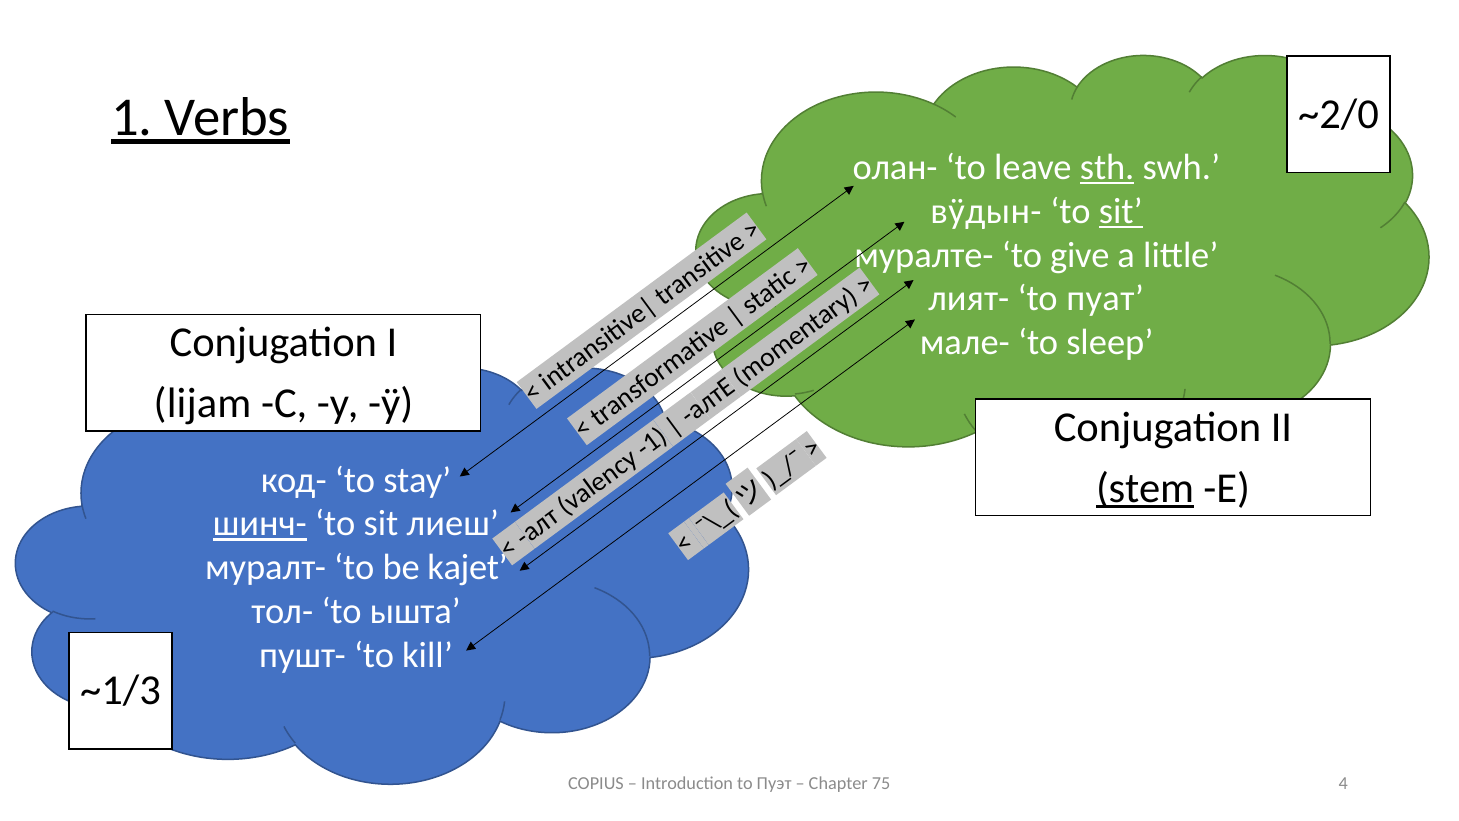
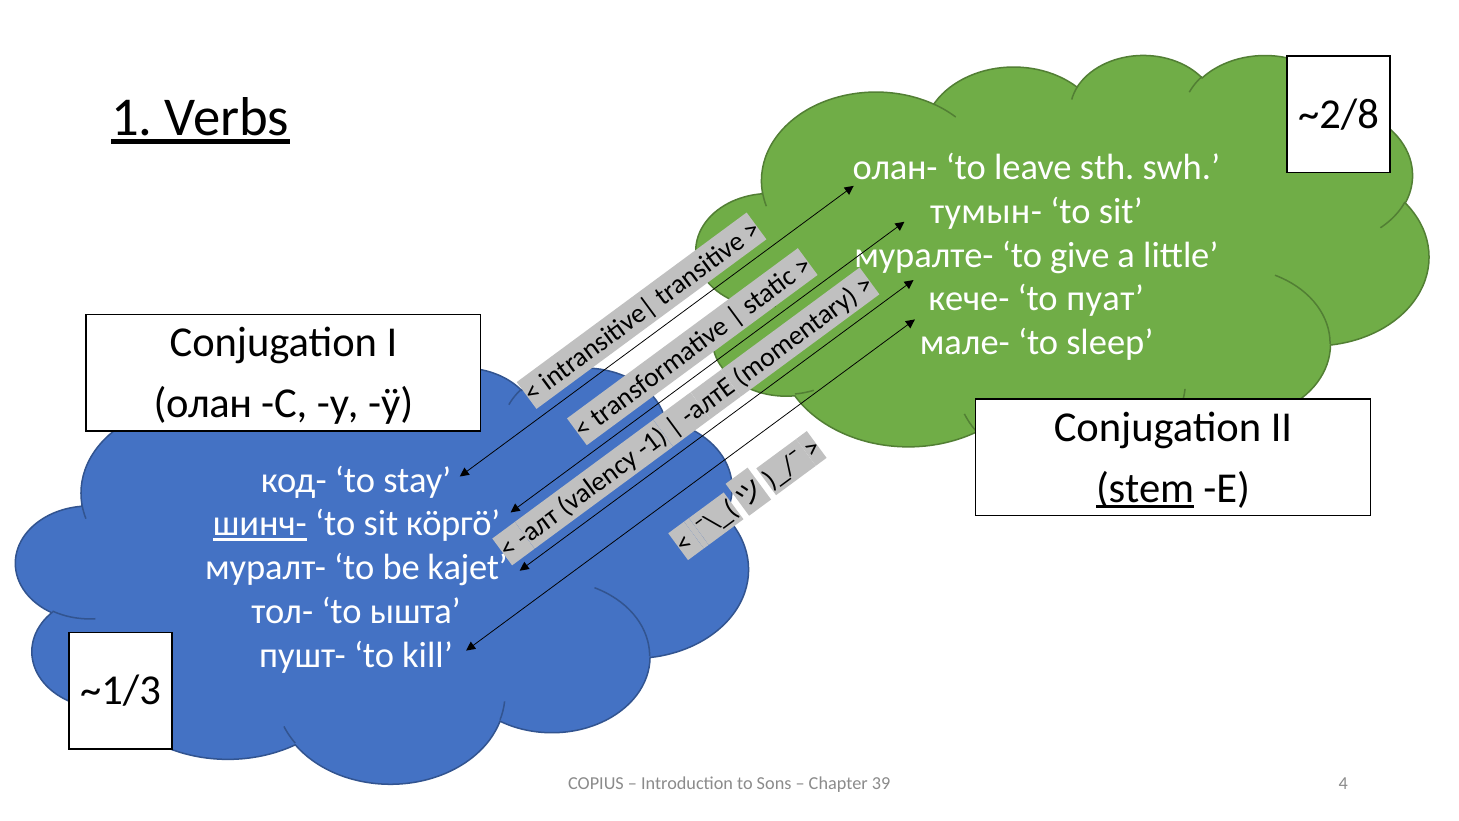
~2/0: ~2/0 -> ~2/8 (1338, 114)
sth underline: present -> none (1107, 167)
вӱдын-: вӱдын- -> тумын- (986, 211)
sit underline: present -> none (1121, 211)
лият-: лият- -> кече- (969, 299)
lijam: lijam -> олан (203, 404)
лиеш: лиеш -> кӧргӧ (453, 524)
Пуэт: Пуэт -> Sons (774, 784)
75: 75 -> 39 (881, 784)
